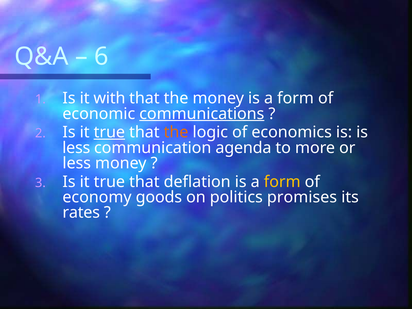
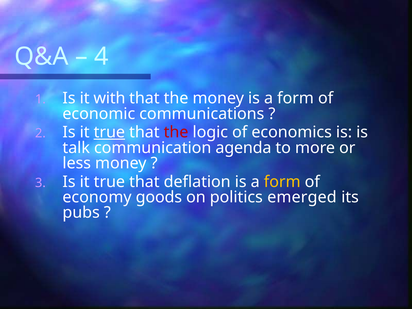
6: 6 -> 4 (101, 57)
communications underline: present -> none (202, 114)
the colour: orange -> red (176, 132)
less: less -> talk (76, 148)
promises: promises -> emerged (302, 197)
rates: rates -> pubs (81, 213)
